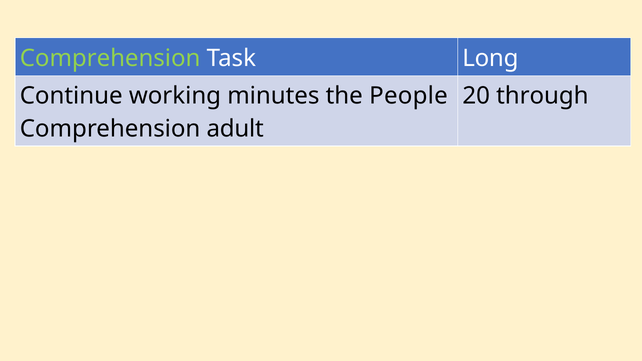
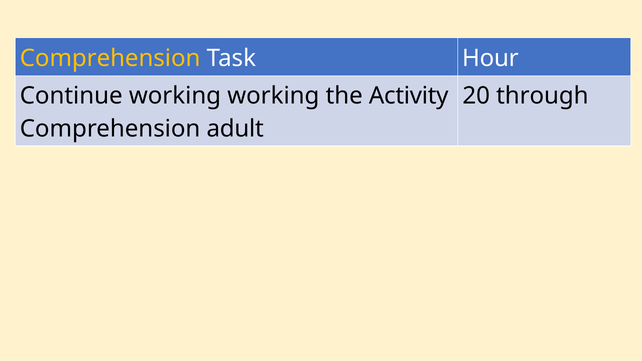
Comprehension colour: light green -> yellow (110, 58)
Long: Long -> Hour (490, 58)
working minutes: minutes -> working (273, 96)
People: People -> Activity (409, 96)
